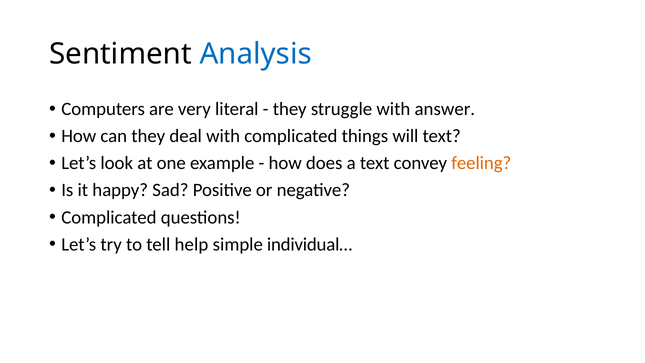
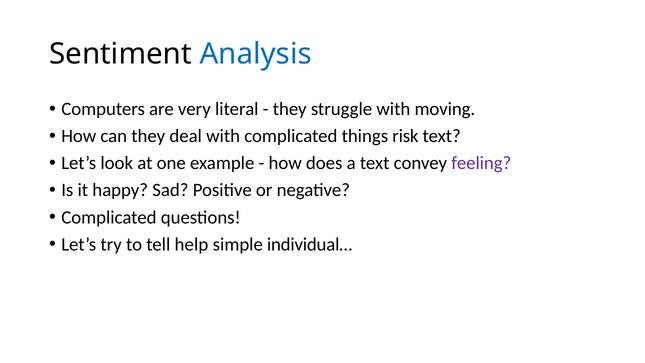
answer: answer -> moving (445, 109)
will: will -> risk (405, 136)
feeling colour: orange -> purple (481, 163)
